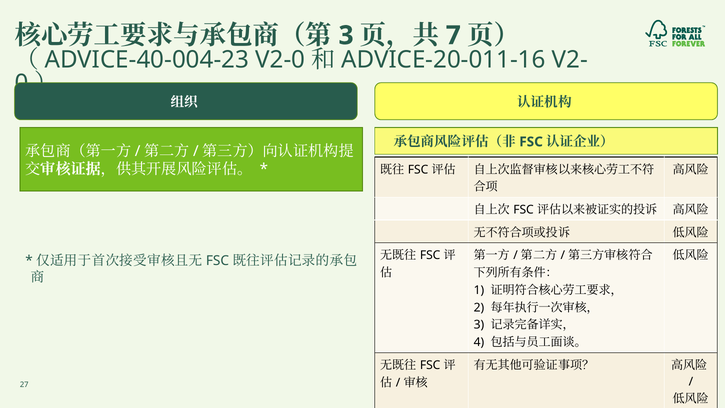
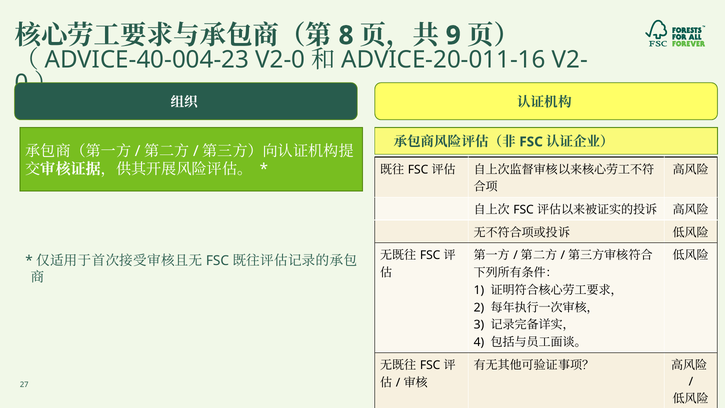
3: 3 -> 8 (346, 35)
7: 7 -> 9 (453, 35)
